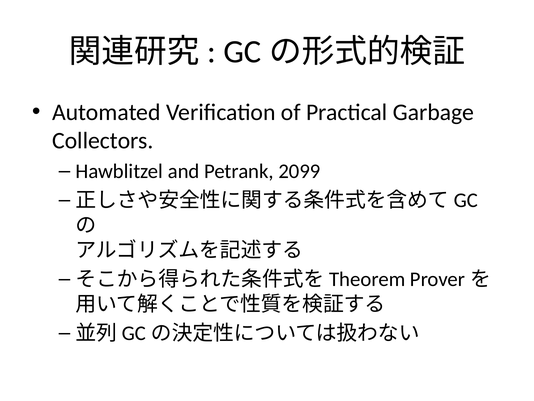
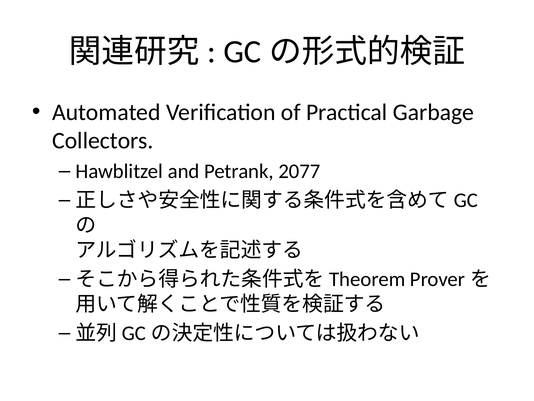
2099: 2099 -> 2077 (299, 171)
